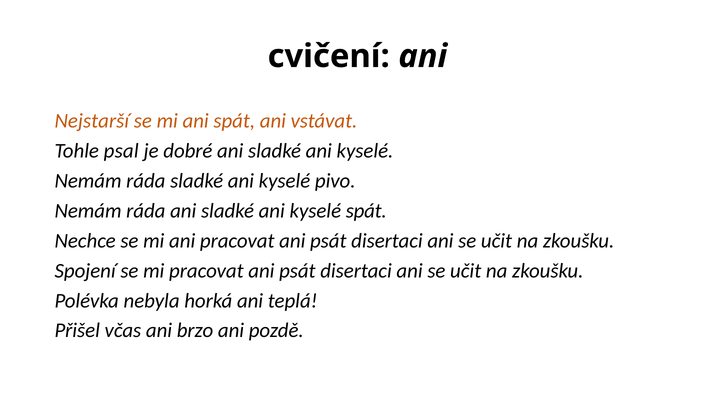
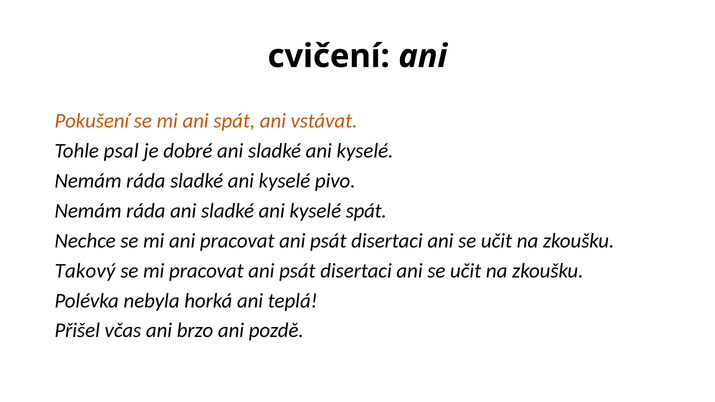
Nejstarší: Nejstarší -> Pokušení (92, 121)
Spojení: Spojení -> Takový (85, 271)
